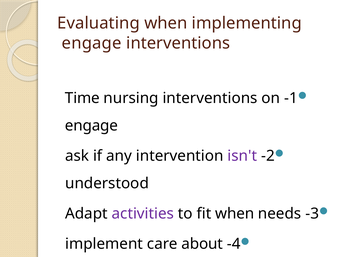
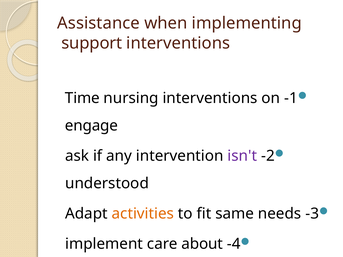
Evaluating: Evaluating -> Assistance (99, 23)
engage: engage -> support (92, 43)
activities colour: purple -> orange (143, 214)
fit when: when -> same (235, 214)
